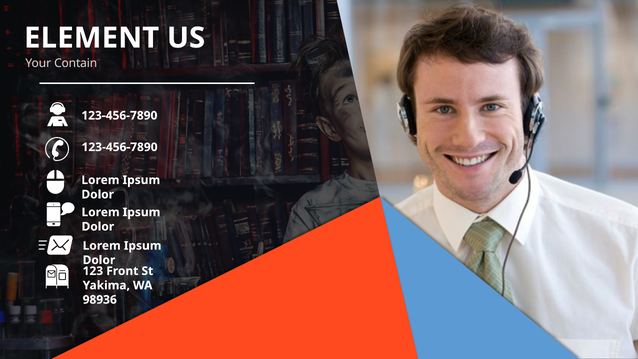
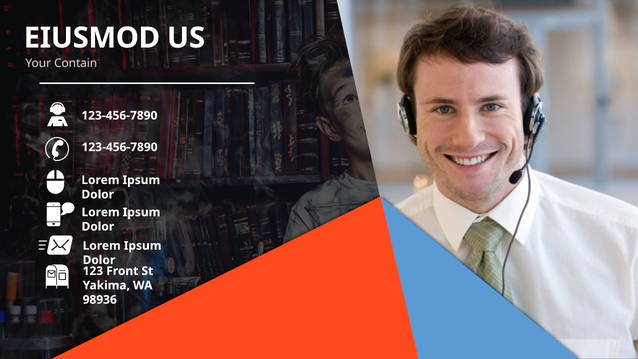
ELEMENT: ELEMENT -> EIUSMOD (92, 38)
